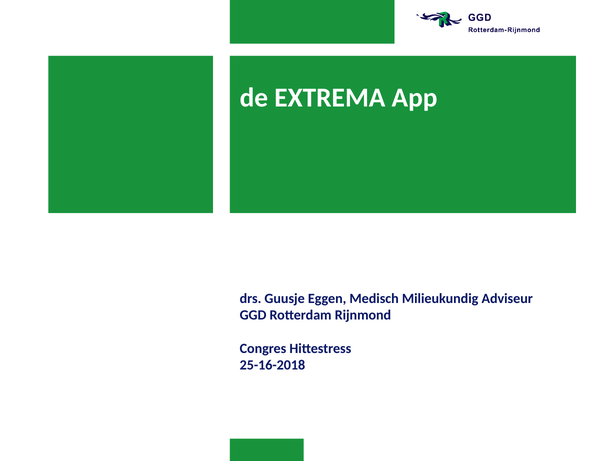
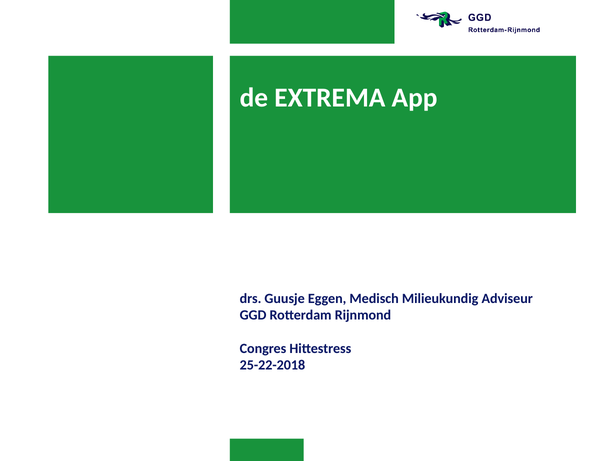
25-16-2018: 25-16-2018 -> 25-22-2018 (272, 365)
